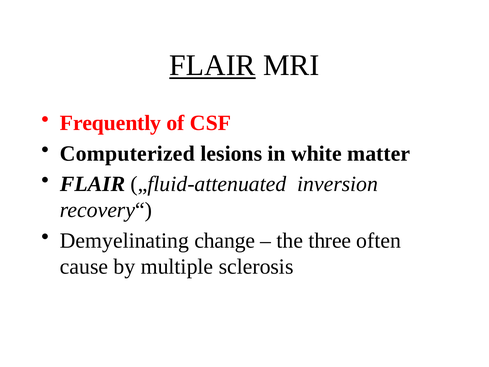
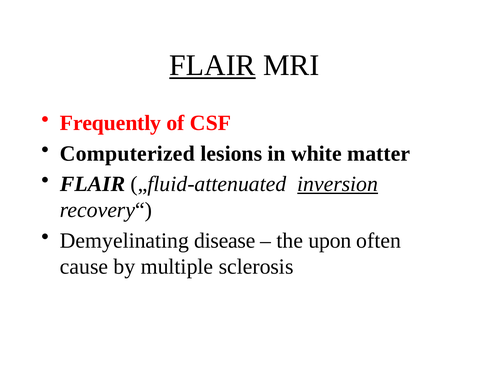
inversion underline: none -> present (338, 184)
change: change -> disease (225, 240)
three: three -> upon (330, 240)
